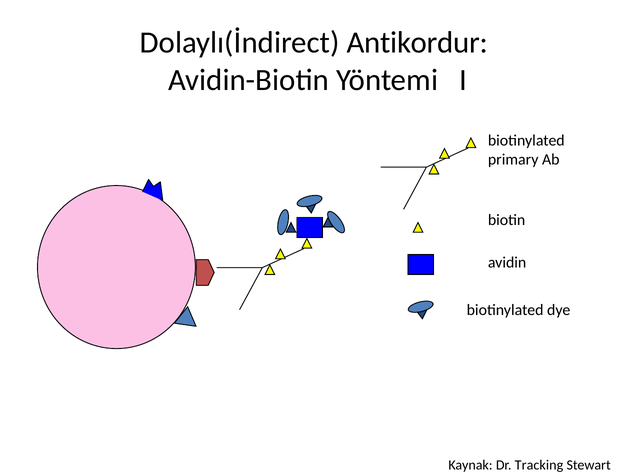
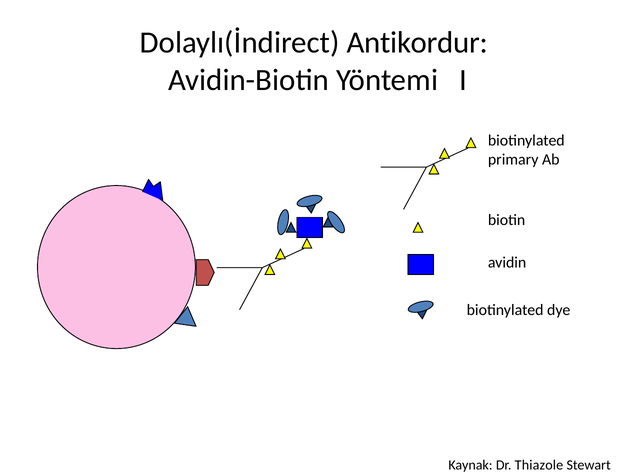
Tracking: Tracking -> Thiazole (539, 465)
